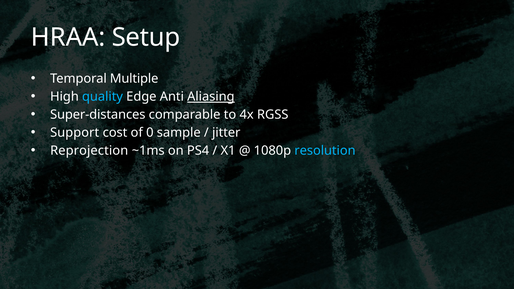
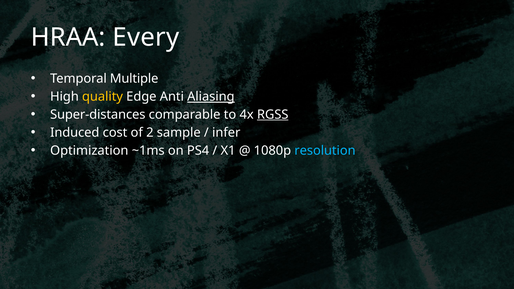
Setup: Setup -> Every (146, 37)
quality colour: light blue -> yellow (103, 97)
RGSS underline: none -> present (273, 115)
Support: Support -> Induced (75, 133)
0: 0 -> 2 (150, 133)
jitter: jitter -> infer (226, 133)
Reprojection: Reprojection -> Optimization (89, 151)
